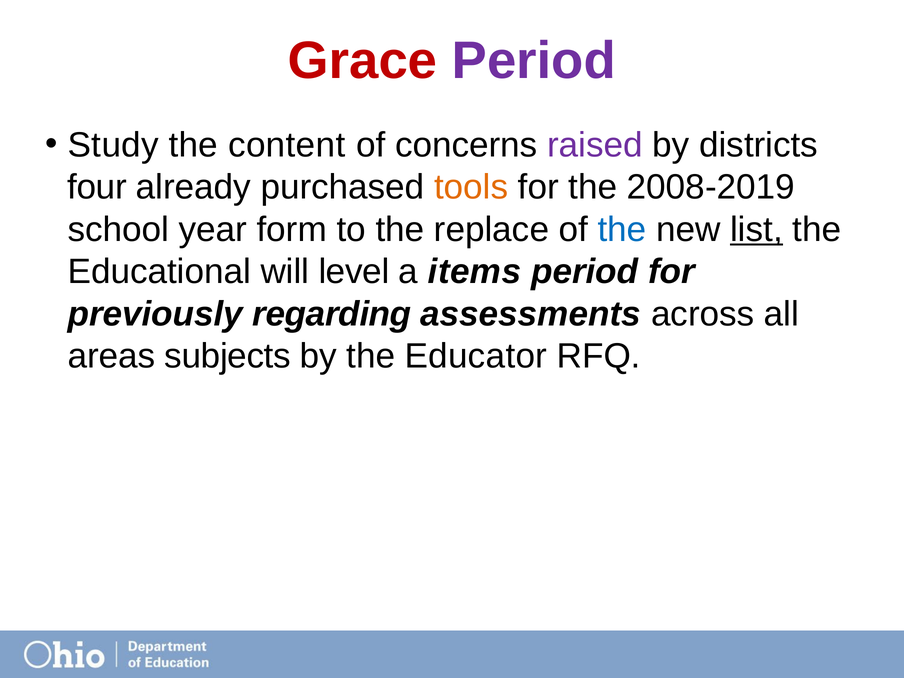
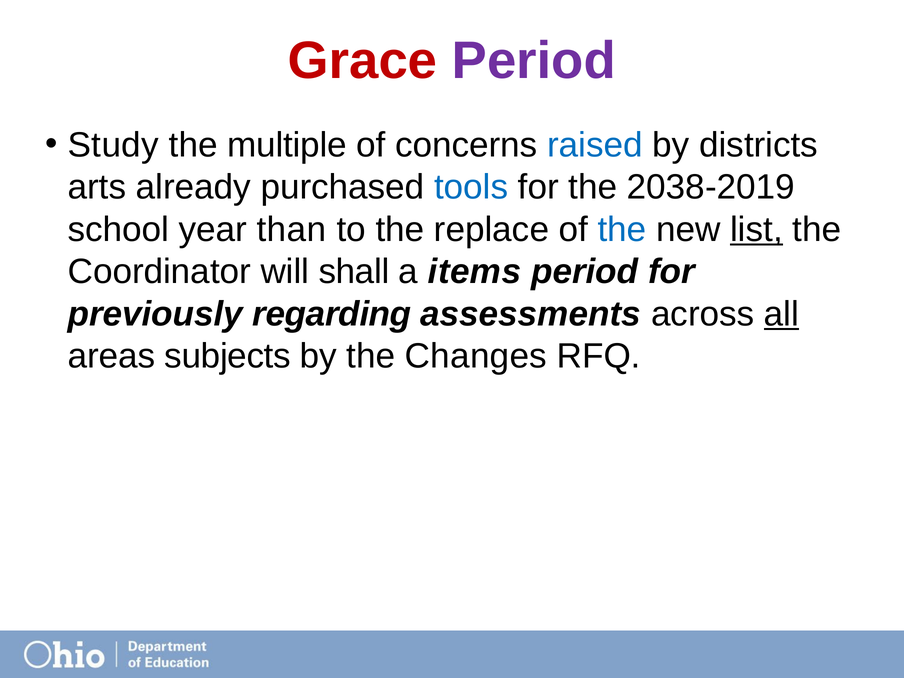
content: content -> multiple (287, 145)
raised colour: purple -> blue (595, 145)
four: four -> arts (97, 187)
tools colour: orange -> blue (471, 187)
2008-2019: 2008-2019 -> 2038-2019 (711, 187)
form: form -> than (292, 230)
Educational: Educational -> Coordinator (159, 272)
level: level -> shall (354, 272)
all underline: none -> present (782, 314)
Educator: Educator -> Changes (476, 356)
